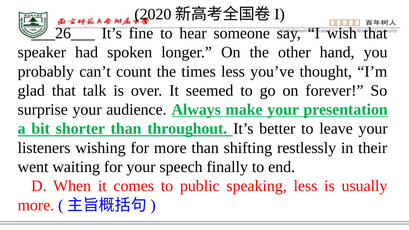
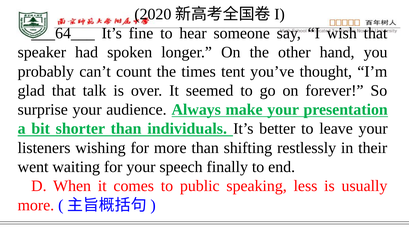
___26___: ___26___ -> ___64___ (63, 33)
times less: less -> tent (233, 71)
throughout: throughout -> individuals (187, 129)
